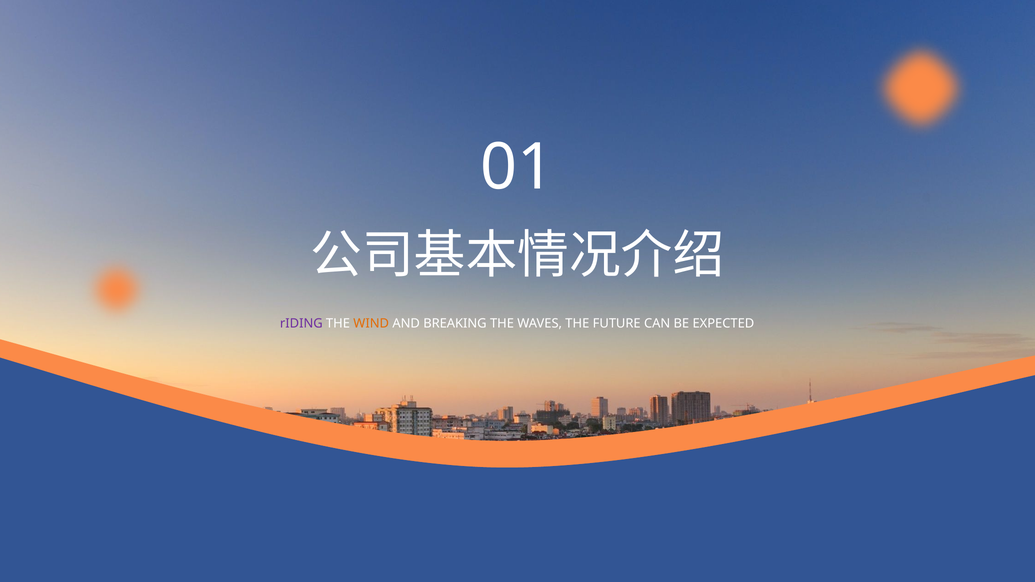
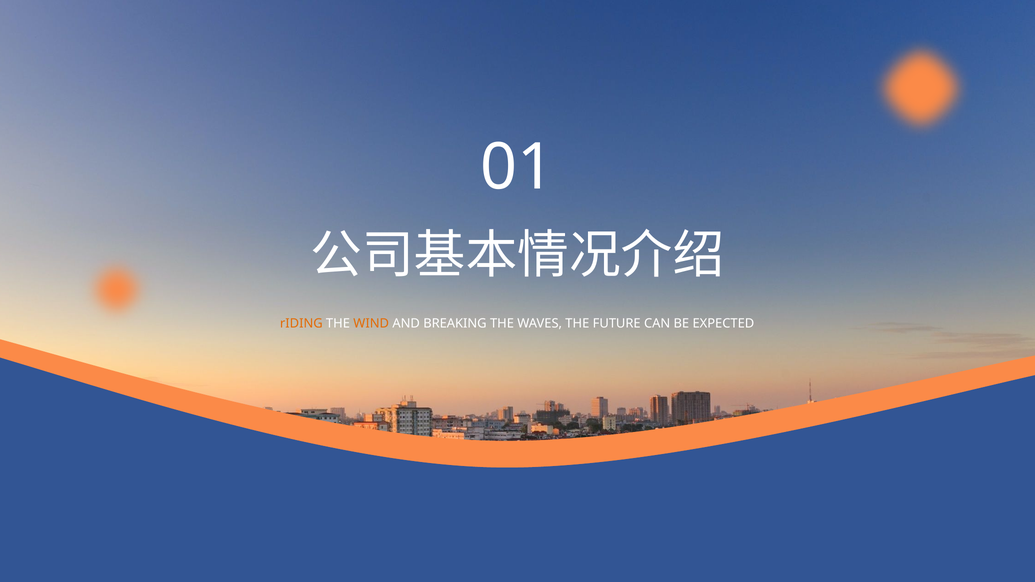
rIDING colour: purple -> orange (301, 324)
